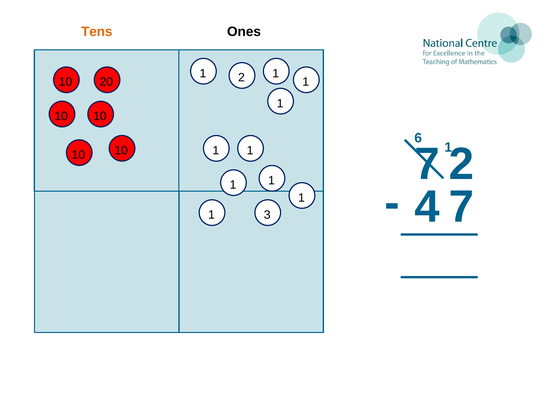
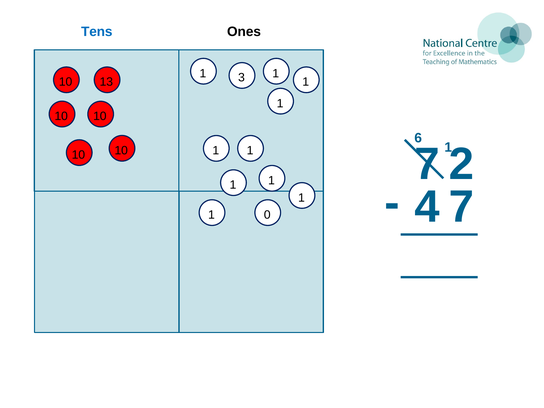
Tens colour: orange -> blue (97, 32)
2: 2 -> 3 (241, 78)
20: 20 -> 13 (106, 82)
3: 3 -> 0 (267, 215)
